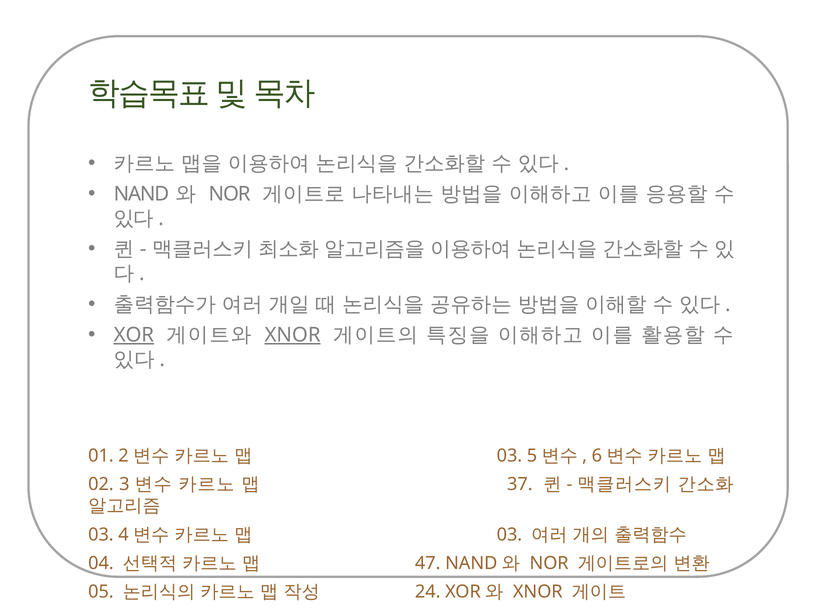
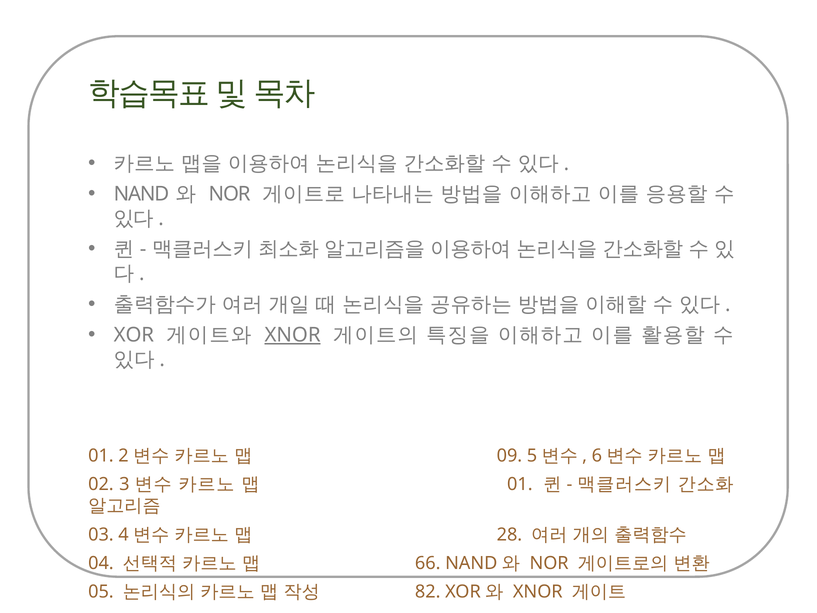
XOR underline: present -> none (134, 335)
03: 03 -> 09 (509, 455)
37: 37 -> 01 (520, 484)
03: 03 -> 28 (509, 534)
47: 47 -> 66 (428, 563)
24: 24 -> 82 (428, 592)
